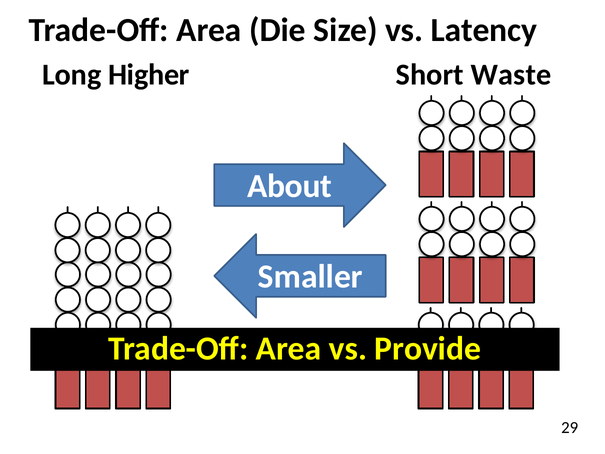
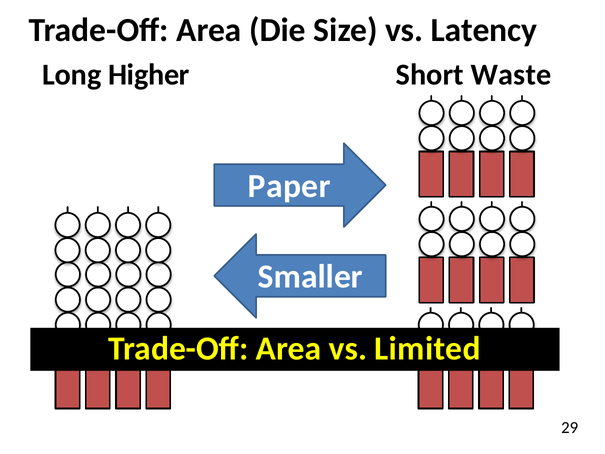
About: About -> Paper (289, 186)
Provide: Provide -> Limited (428, 349)
